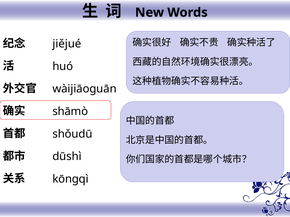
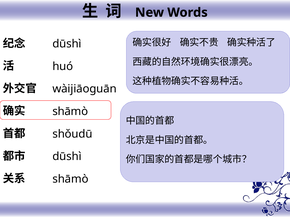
jiějué: jiějué -> dūshì (67, 44)
kōngqì: kōngqì -> shāmò (70, 179)
